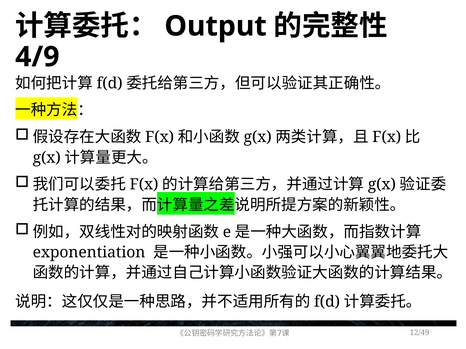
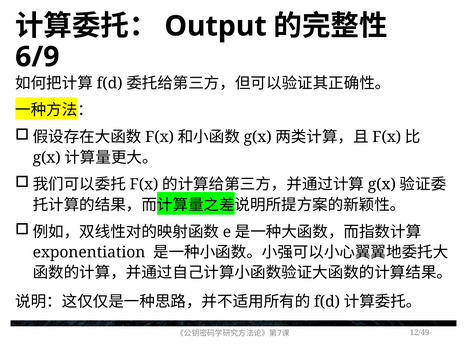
4/9: 4/9 -> 6/9 (37, 57)
